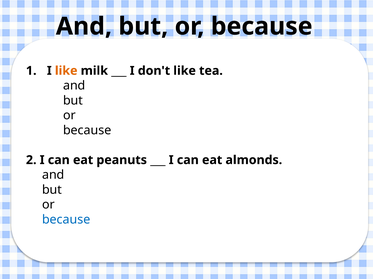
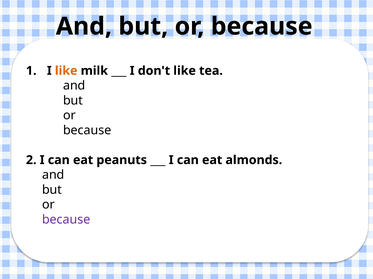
because colour: blue -> purple (66, 220)
